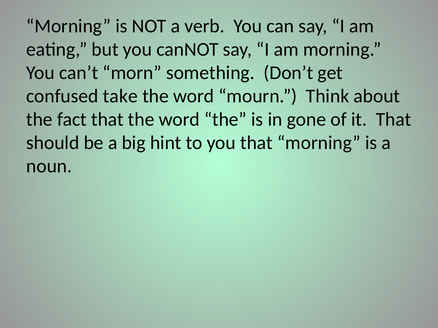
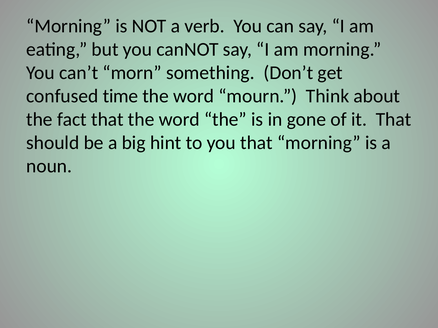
take: take -> time (120, 96)
